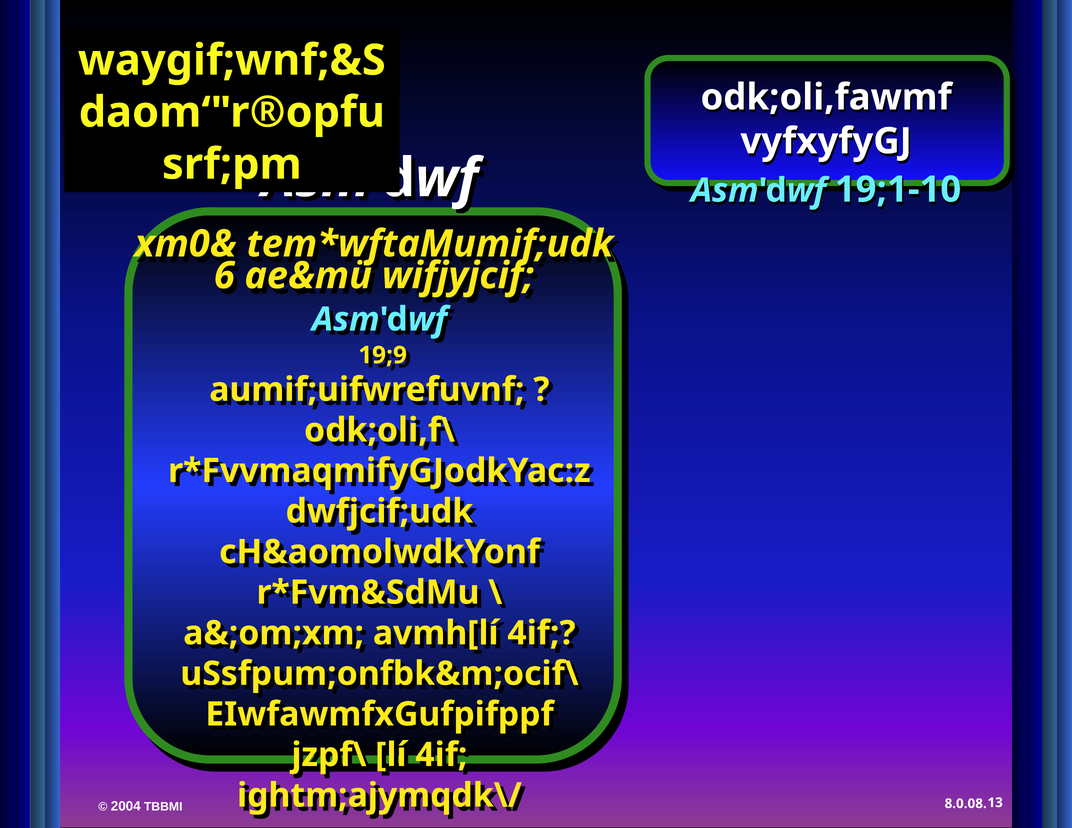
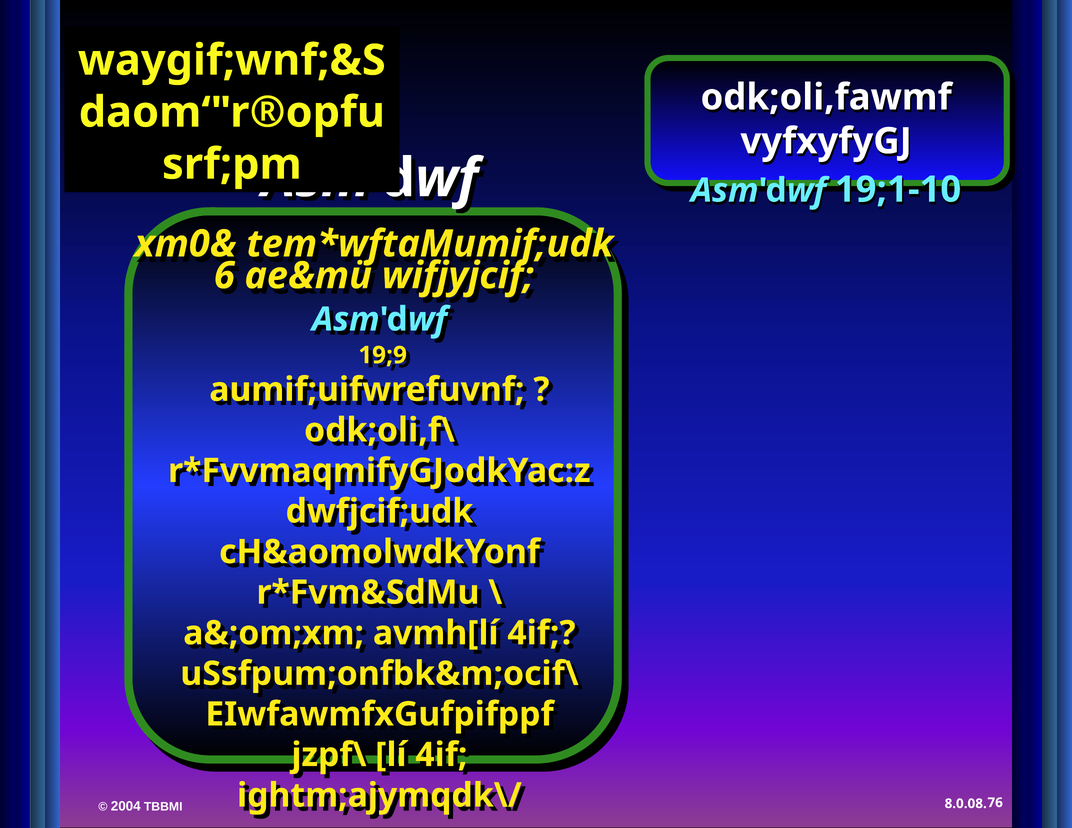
13: 13 -> 76 (995, 803)
